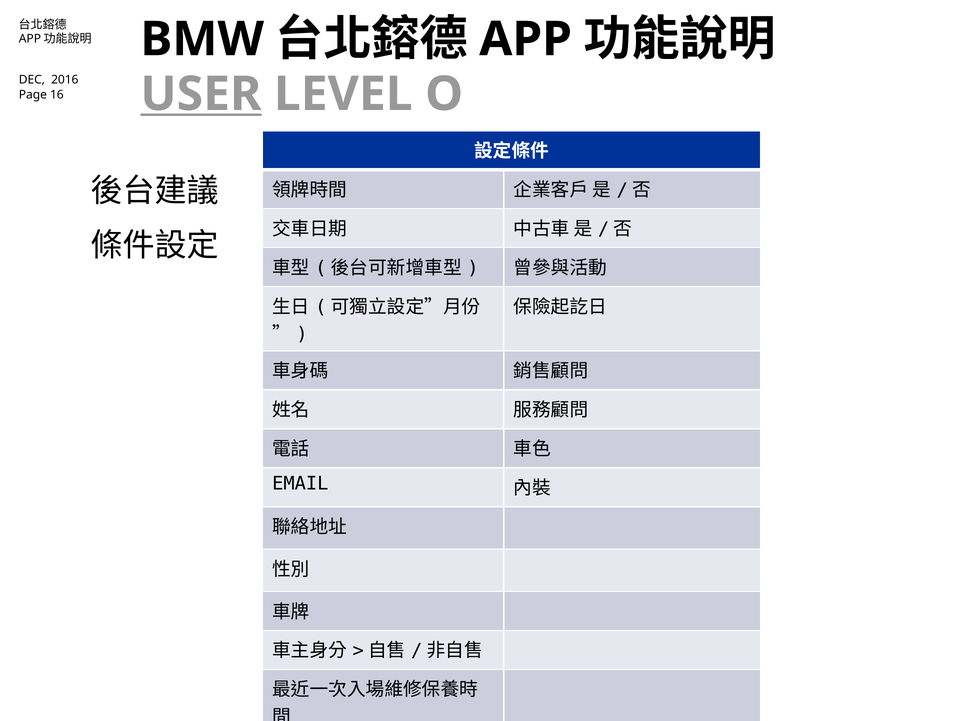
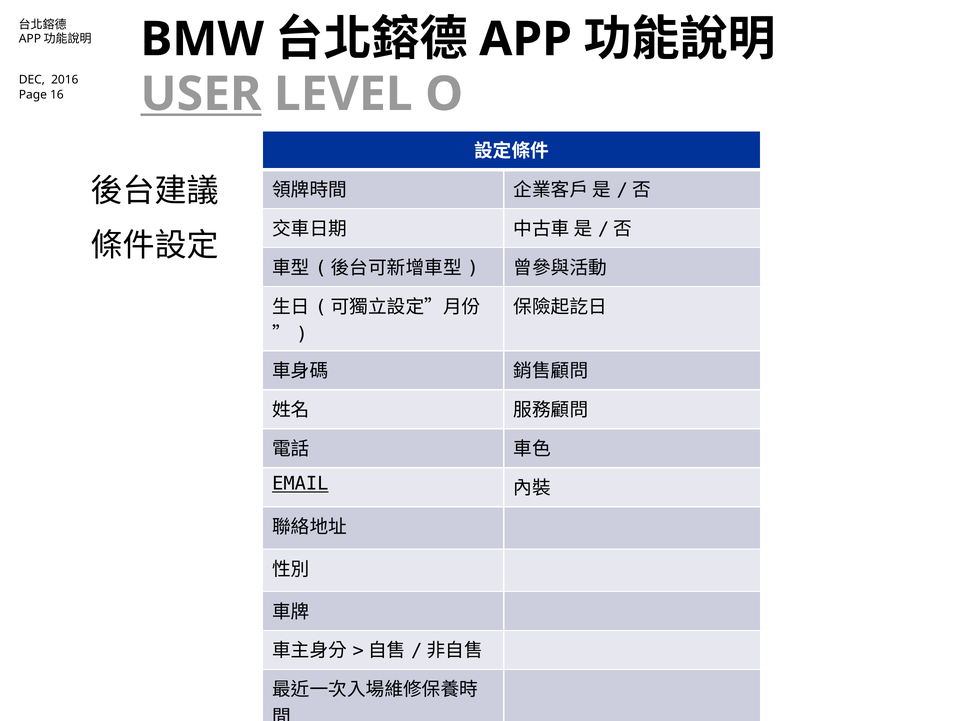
EMAIL underline: none -> present (300, 484)
